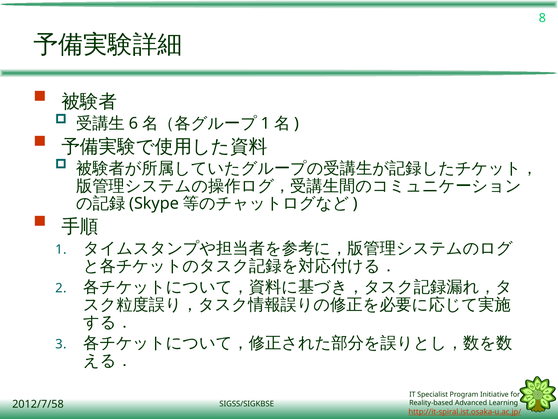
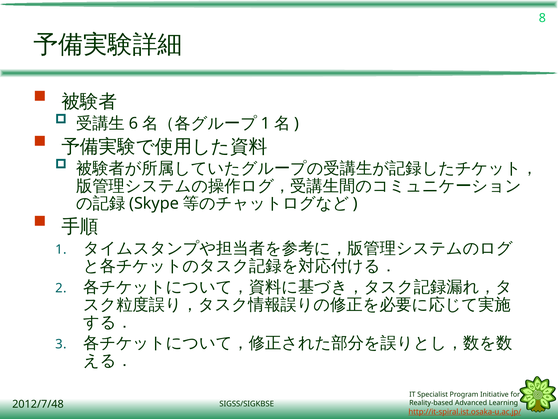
2012/7/58: 2012/7/58 -> 2012/7/48 (38, 404)
